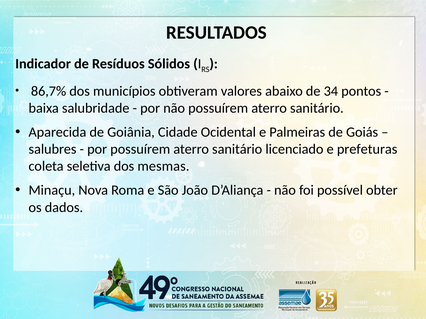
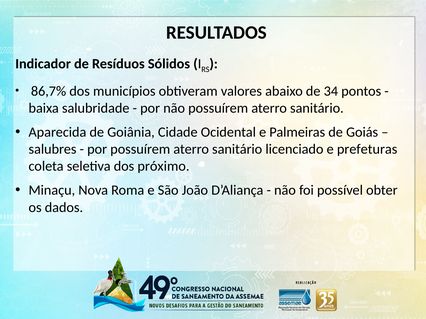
mesmas: mesmas -> próximo (163, 166)
